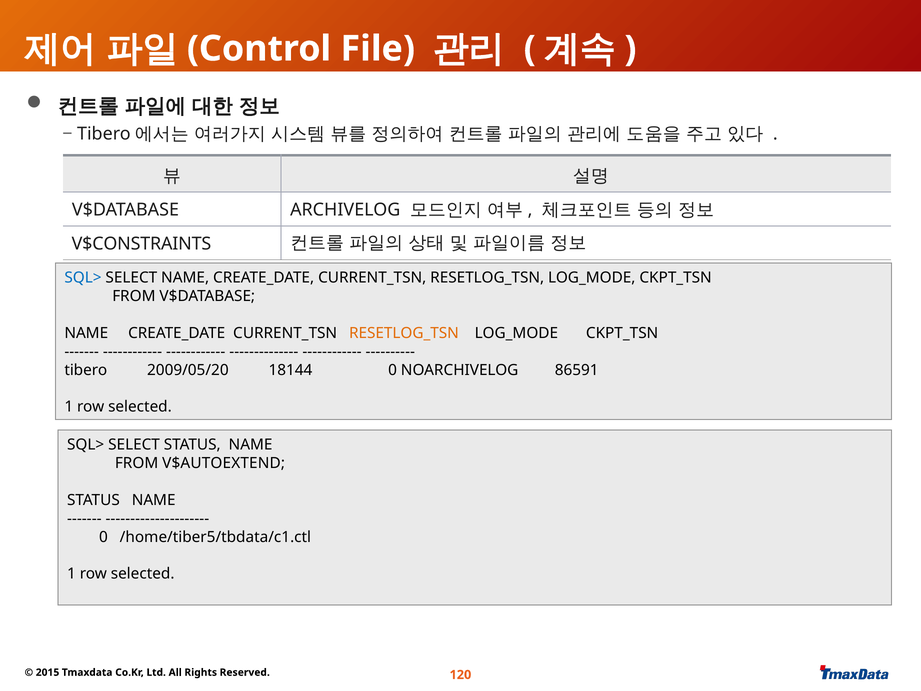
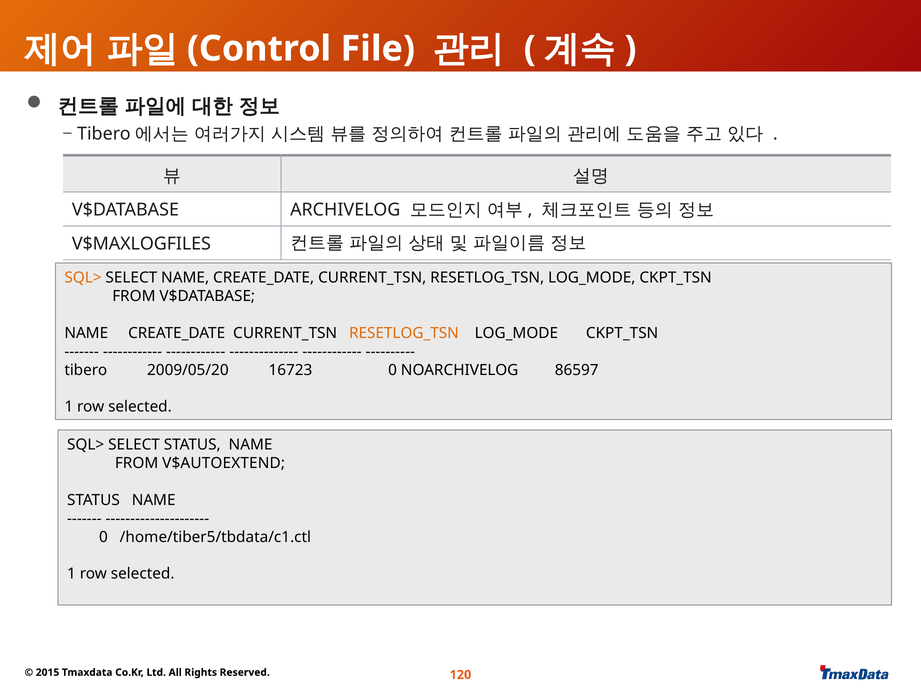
V$CONSTRAINTS: V$CONSTRAINTS -> V$MAXLOGFILES (141, 244)
SQL> colour: blue -> orange (83, 278)
18144: 18144 -> 16723 (290, 370)
86591: 86591 -> 86597 (577, 370)
